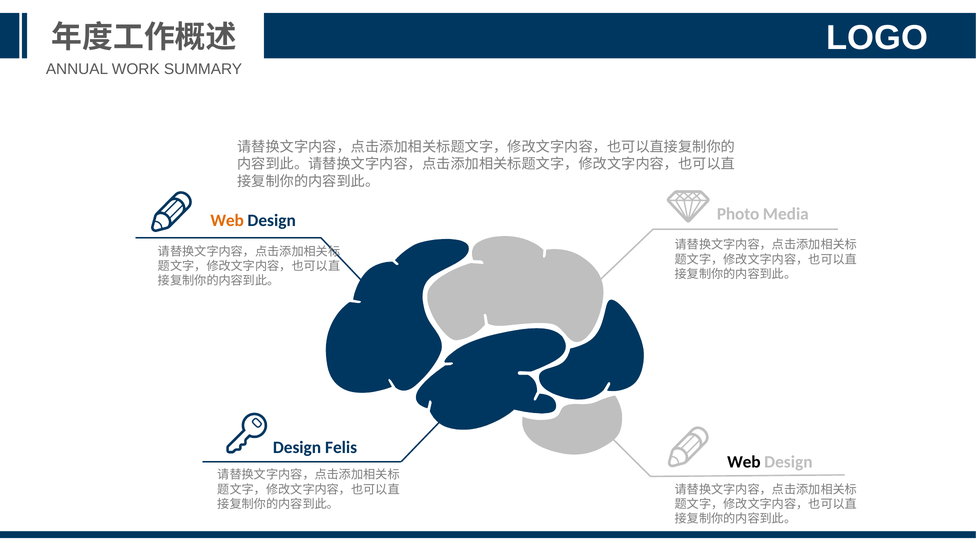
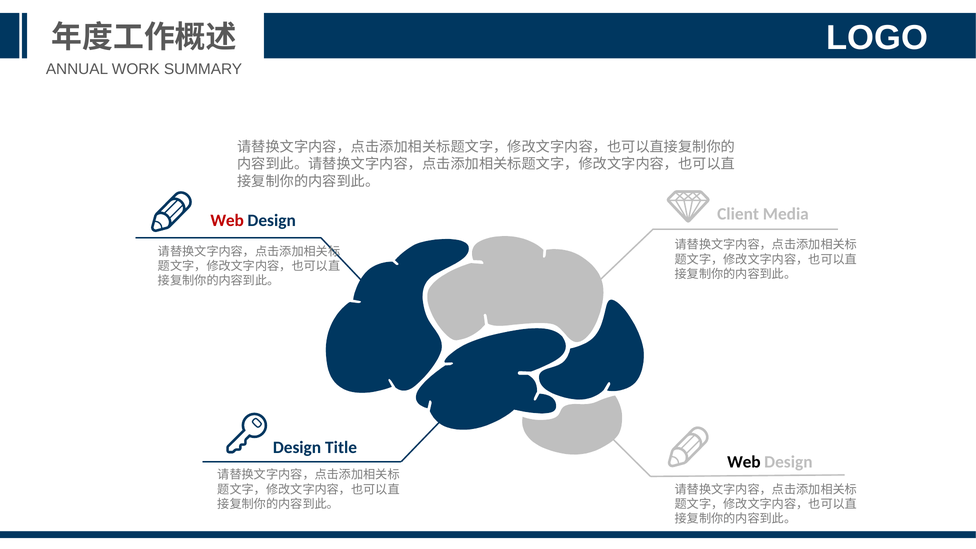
Photo: Photo -> Client (738, 214)
Web colour: orange -> red (227, 221)
Felis: Felis -> Title (341, 447)
